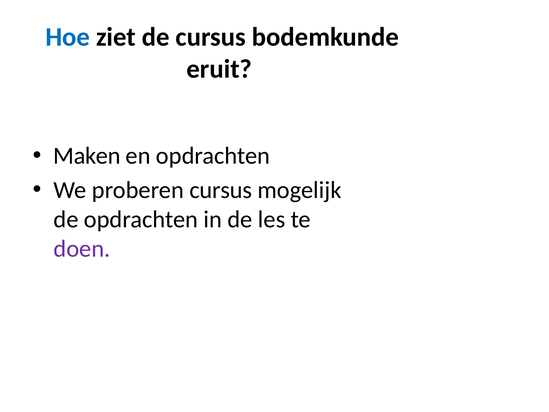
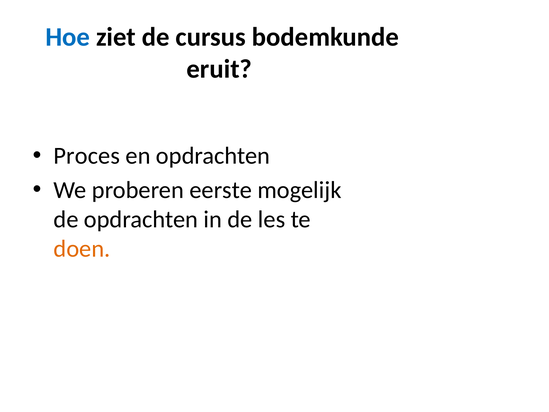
Maken: Maken -> Proces (87, 156)
proberen cursus: cursus -> eerste (221, 190)
doen colour: purple -> orange (82, 249)
